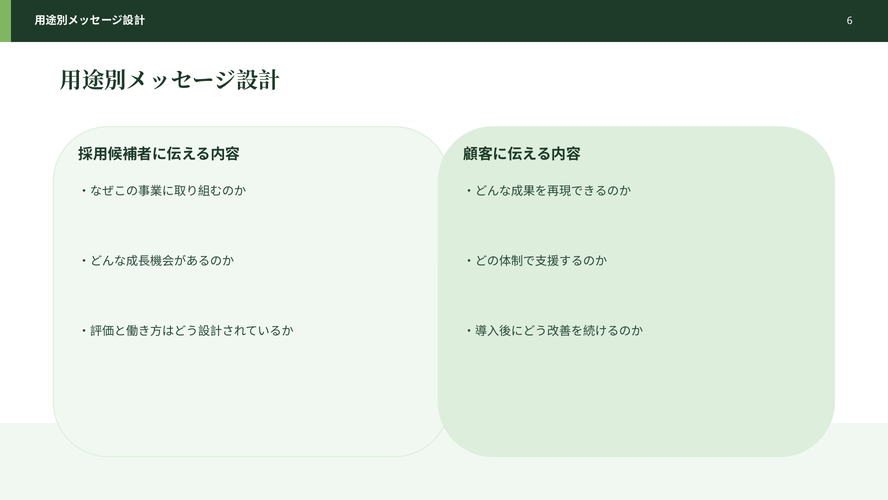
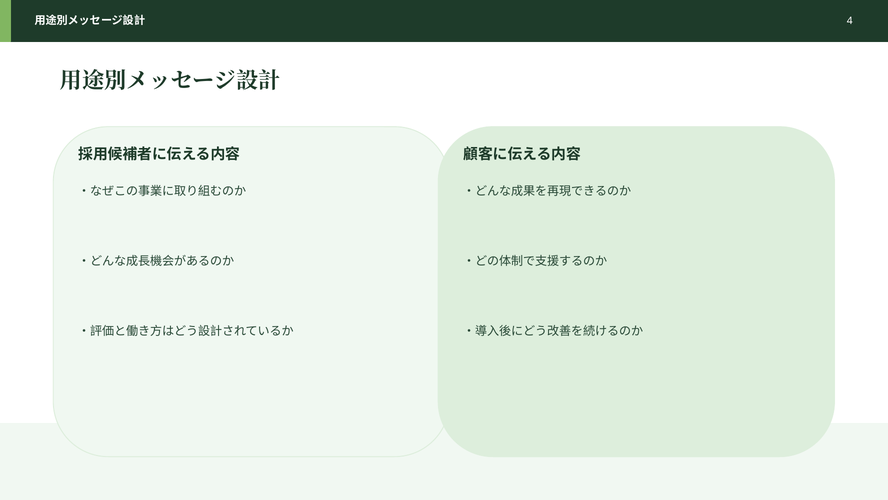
6: 6 -> 4 (850, 21)
